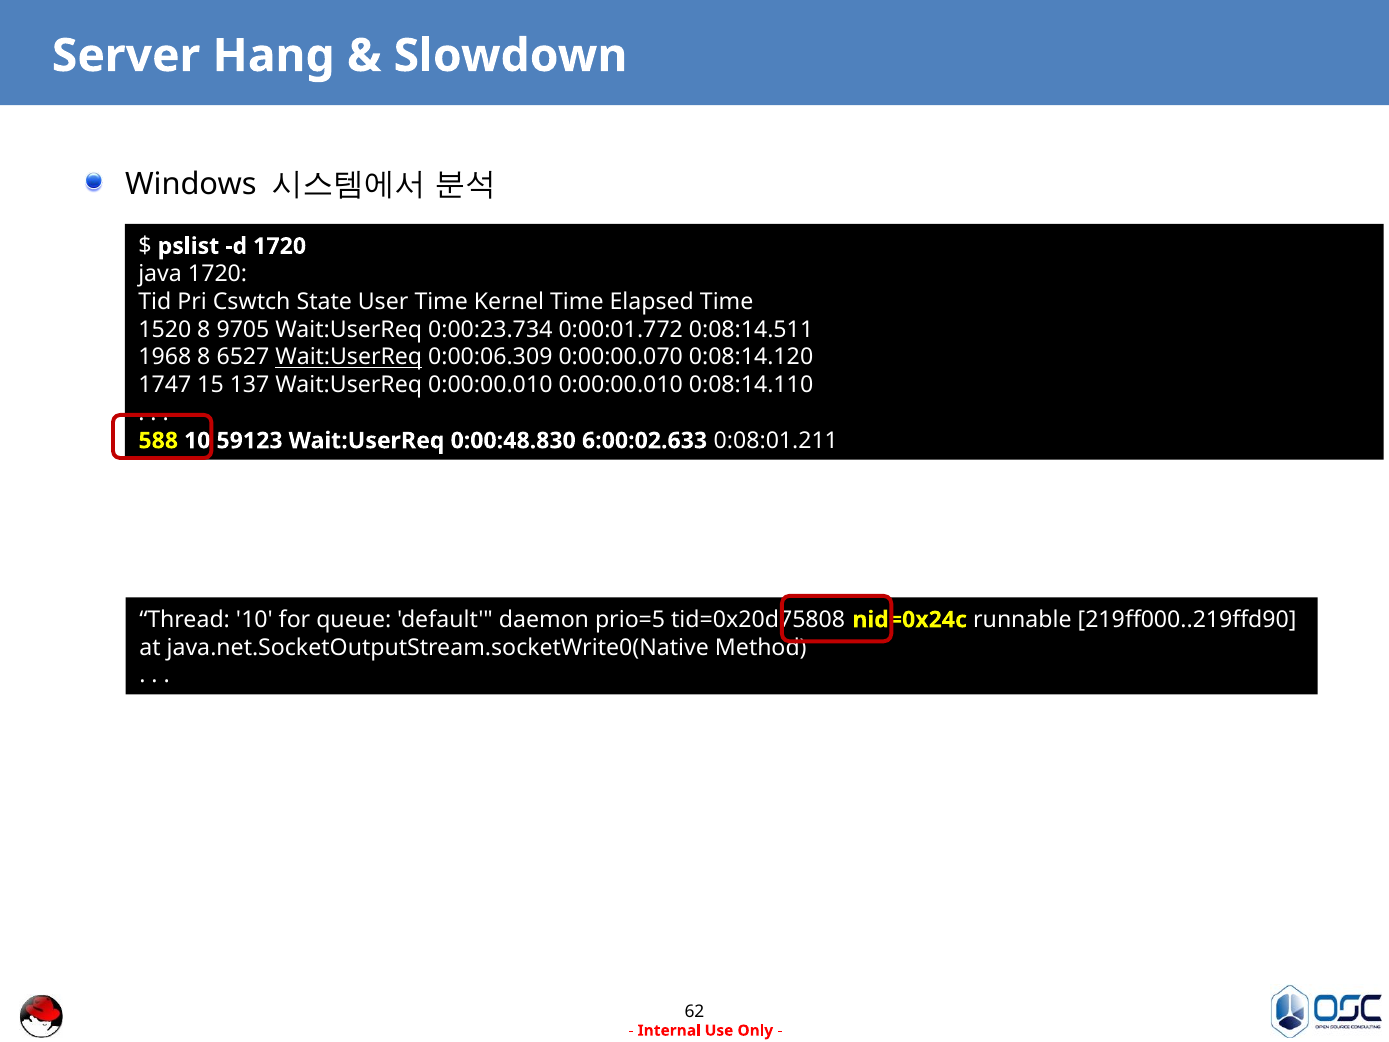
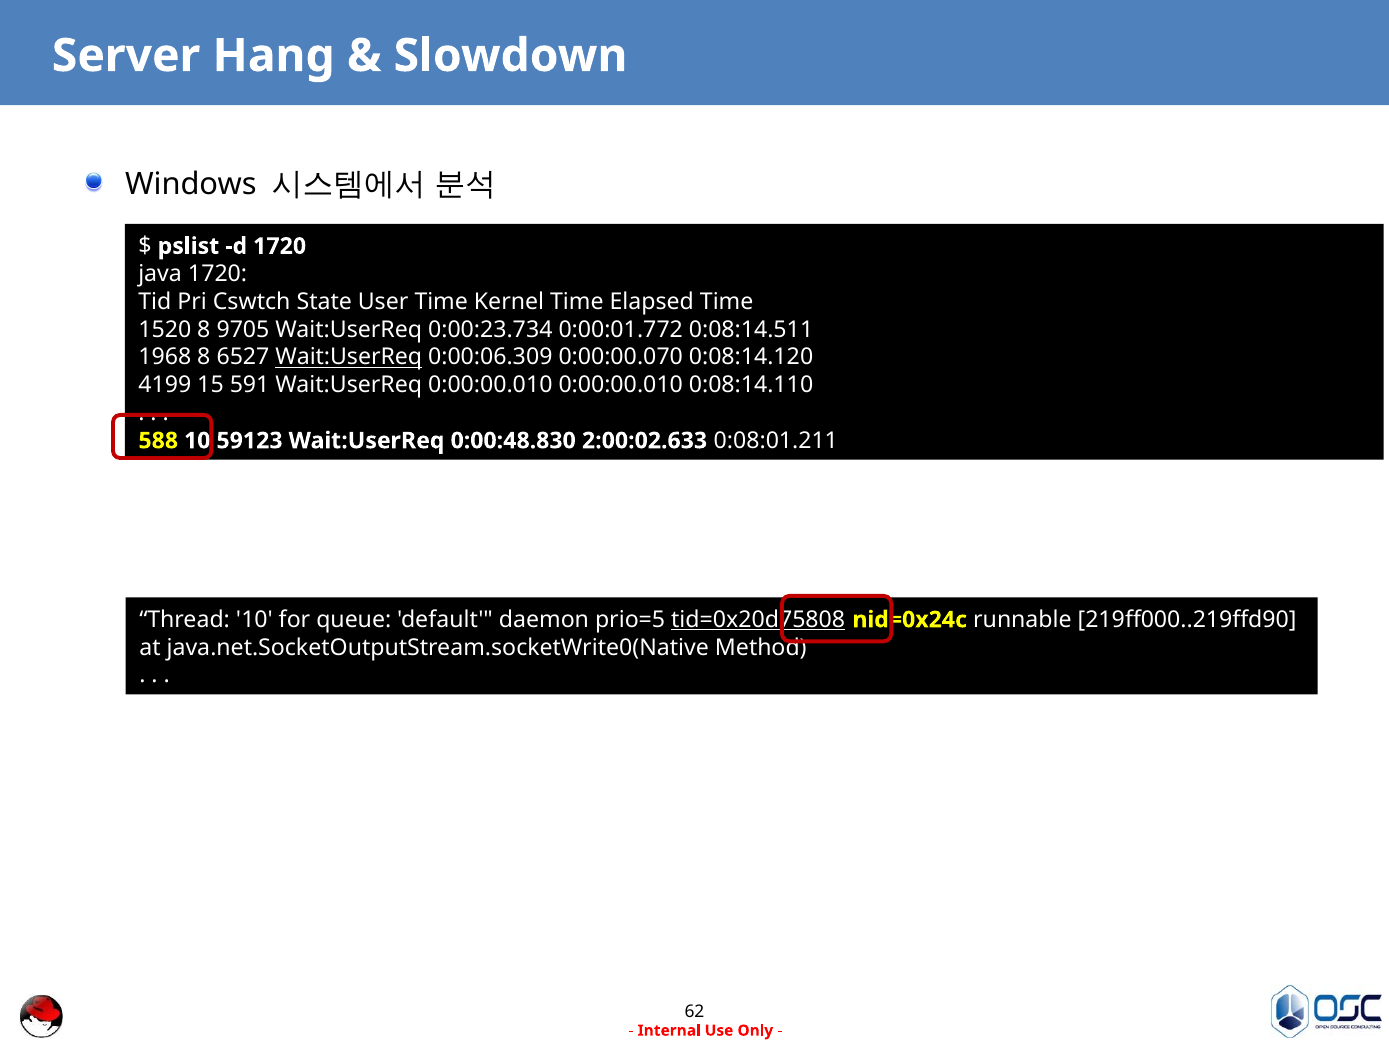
1747: 1747 -> 4199 (165, 385)
137: 137 -> 591 (250, 385)
6:00:02.633: 6:00:02.633 -> 2:00:02.633 (645, 441)
tid=0x20d75808 underline: none -> present (758, 620)
